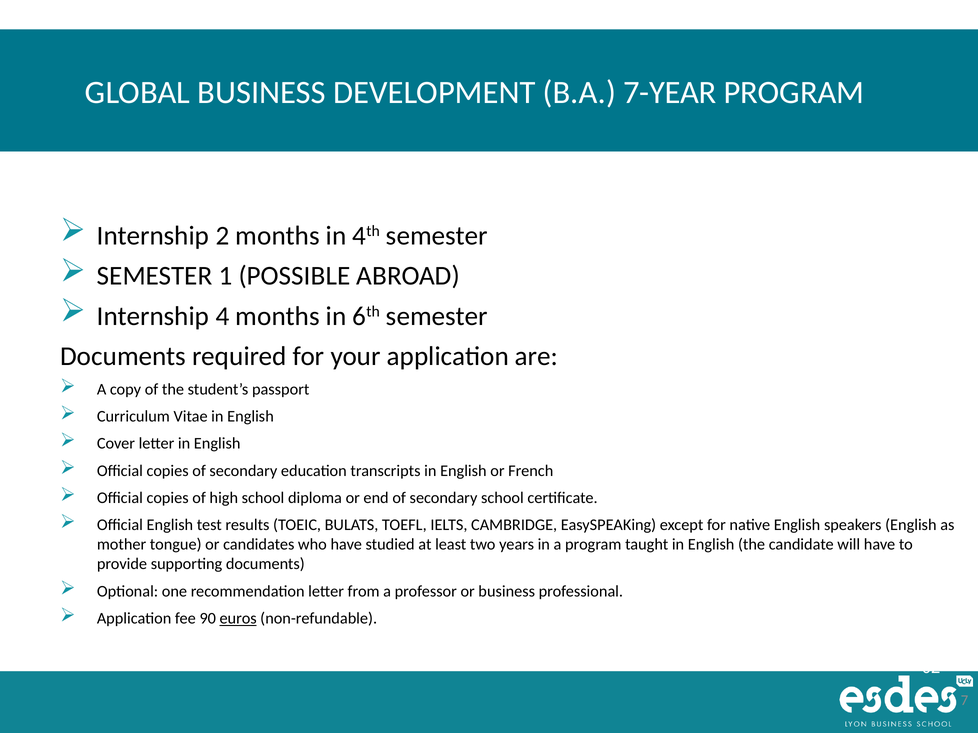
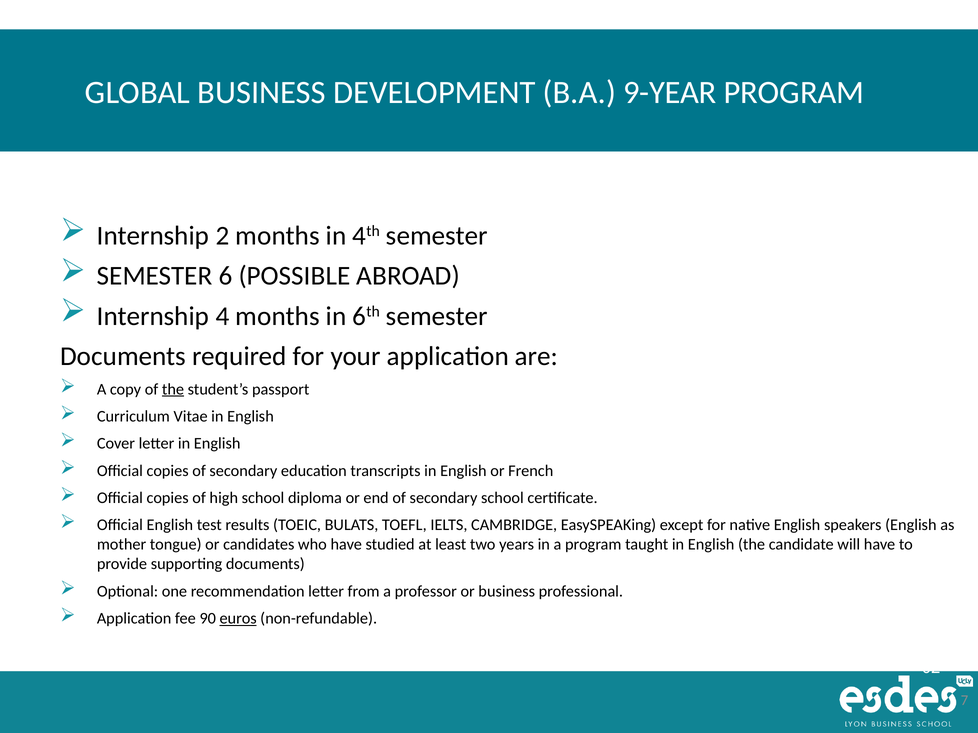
7-YEAR: 7-YEAR -> 9-YEAR (670, 93)
1: 1 -> 6 (225, 276)
the underline: none -> present (173, 389)
